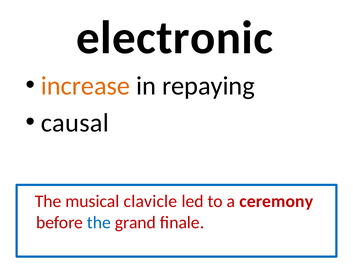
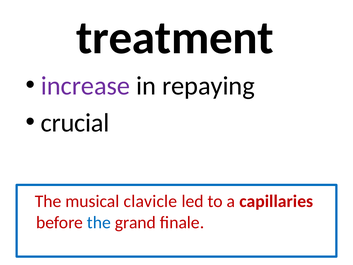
electronic: electronic -> treatment (175, 38)
increase colour: orange -> purple (85, 86)
causal: causal -> crucial (75, 123)
ceremony: ceremony -> capillaries (276, 201)
